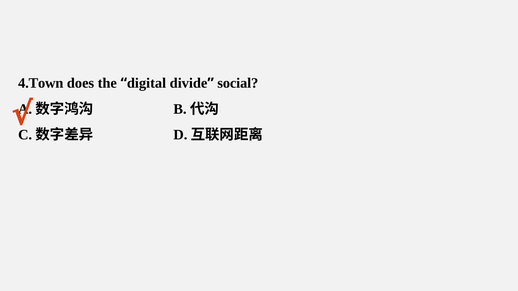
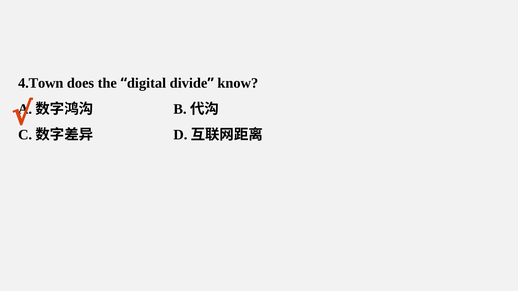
social: social -> know (238, 83)
